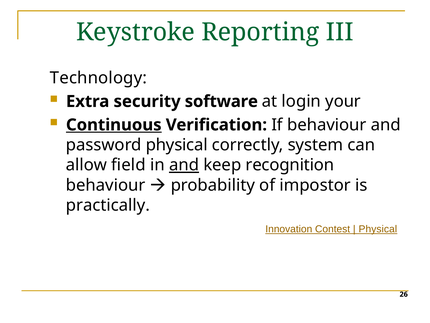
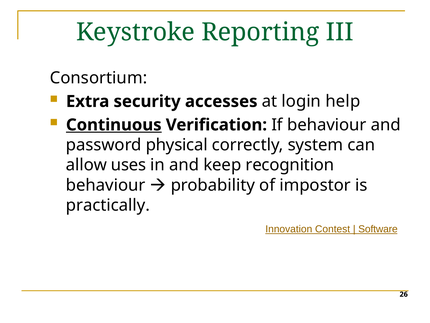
Technology: Technology -> Consortium (99, 78)
software: software -> accesses (221, 101)
your: your -> help (343, 101)
field: field -> uses (129, 165)
and underline: present -> none (184, 165)
Physical: Physical -> Software (378, 229)
